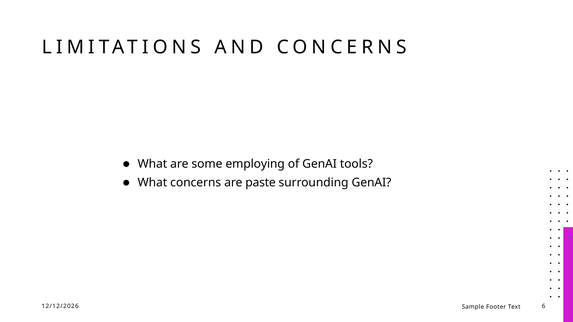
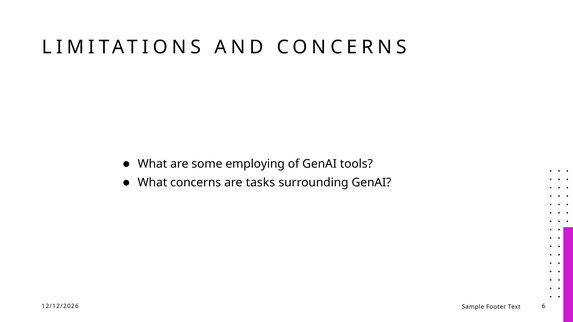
paste: paste -> tasks (260, 183)
